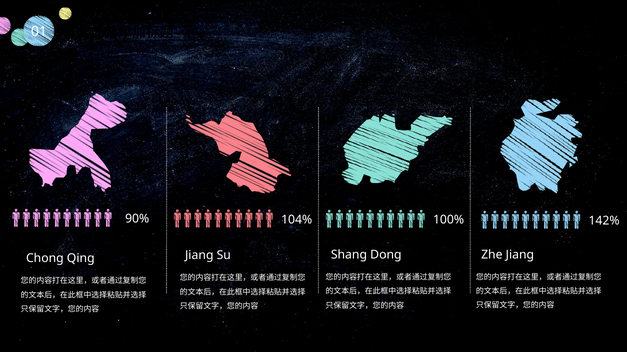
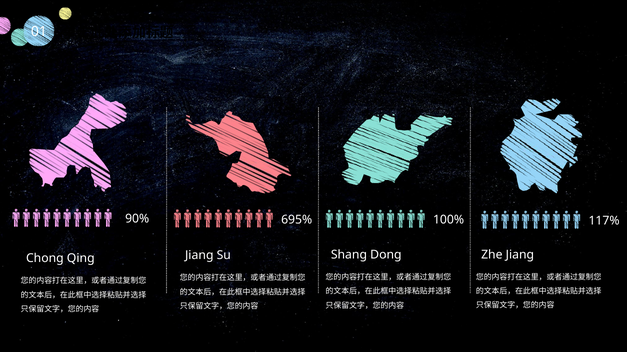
104%: 104% -> 695% (297, 220)
142%: 142% -> 117% (604, 221)
